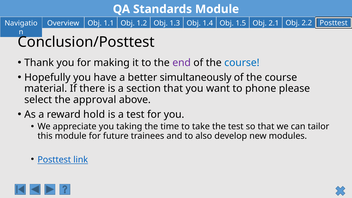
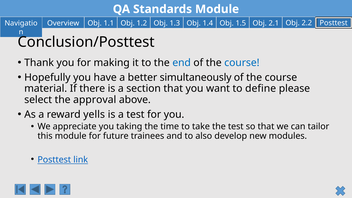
end colour: purple -> blue (182, 63)
phone: phone -> define (261, 89)
hold: hold -> yells (94, 114)
